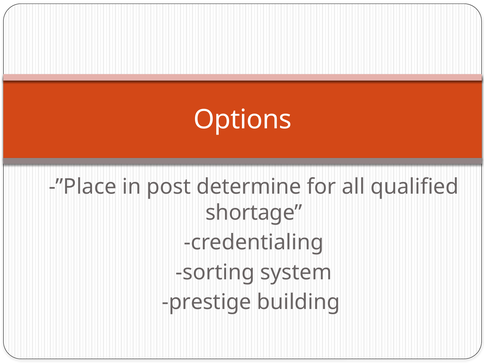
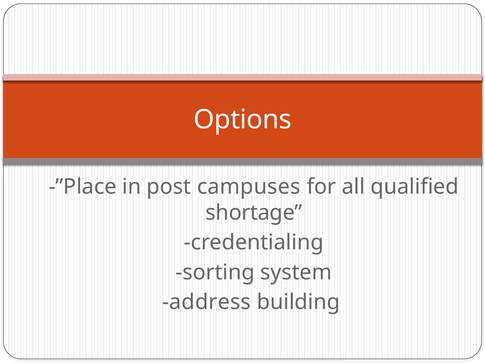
determine: determine -> campuses (249, 187)
prestige: prestige -> address (207, 302)
